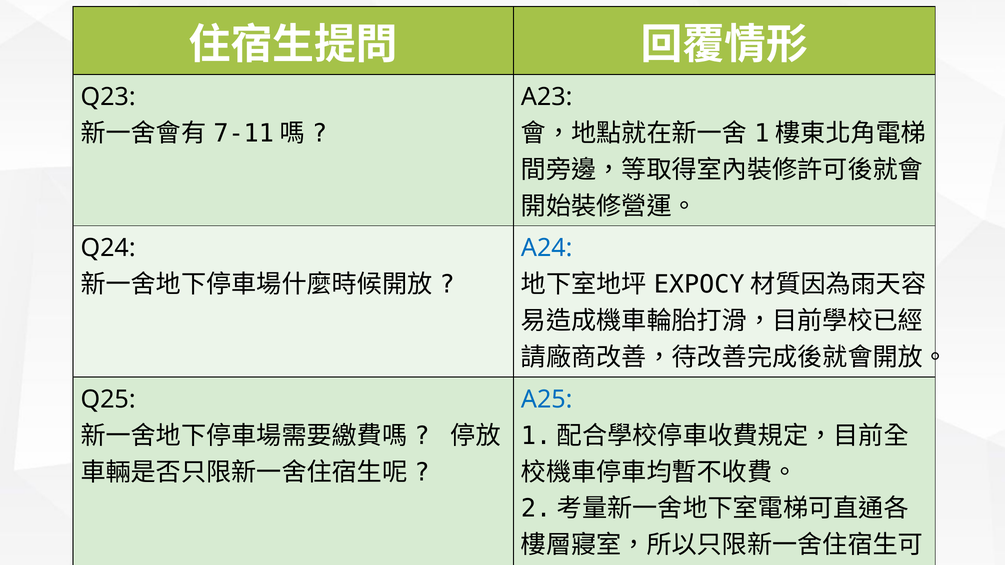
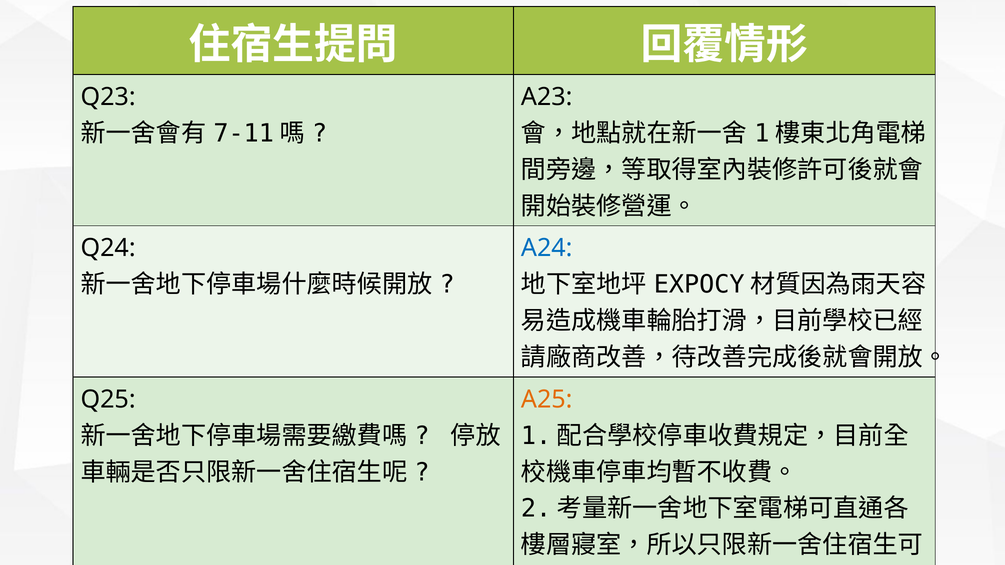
A25 colour: blue -> orange (547, 399)
